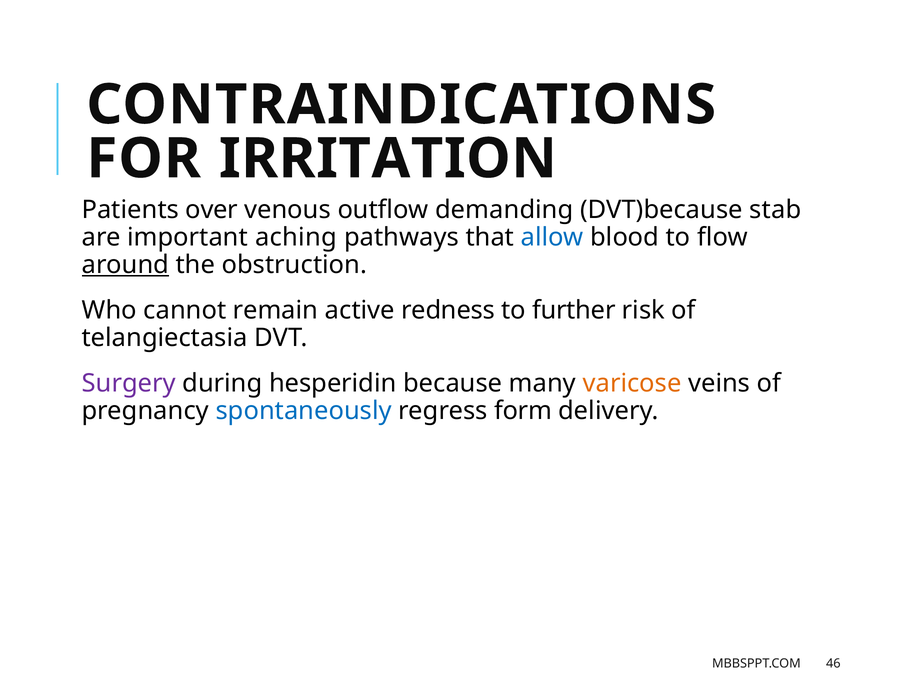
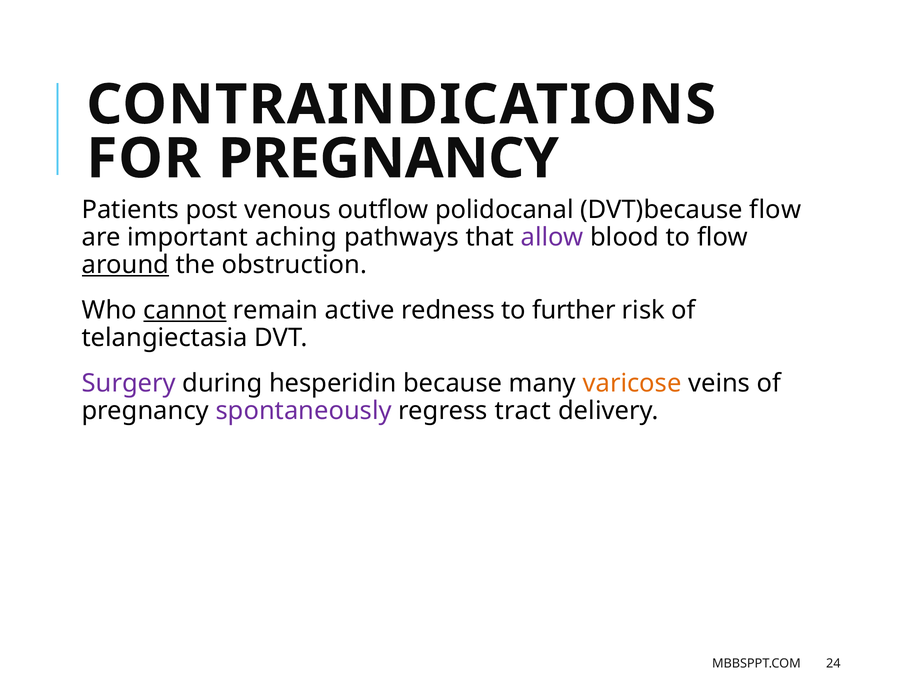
FOR IRRITATION: IRRITATION -> PREGNANCY (388, 159)
over: over -> post (212, 210)
demanding: demanding -> polidocanal (504, 210)
DVT)because stab: stab -> flow (775, 210)
allow colour: blue -> purple (552, 237)
cannot underline: none -> present (185, 310)
spontaneously colour: blue -> purple (304, 411)
form: form -> tract (523, 411)
46: 46 -> 24 (833, 664)
